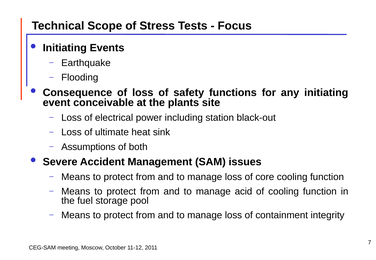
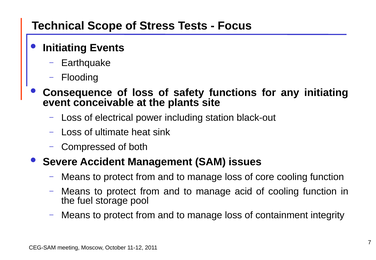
Assumptions: Assumptions -> Compressed (88, 147)
